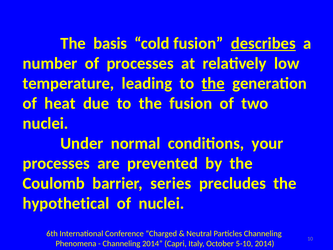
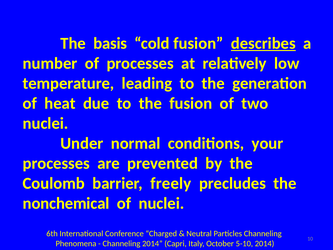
the underline: present -> none (213, 83)
series: series -> freely (171, 183)
hypothetical: hypothetical -> nonchemical (66, 203)
